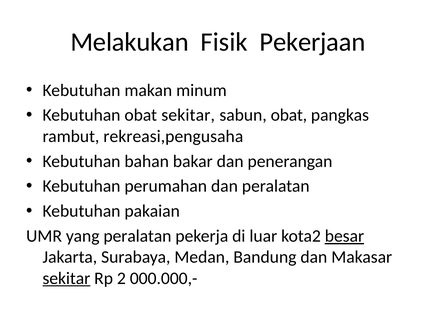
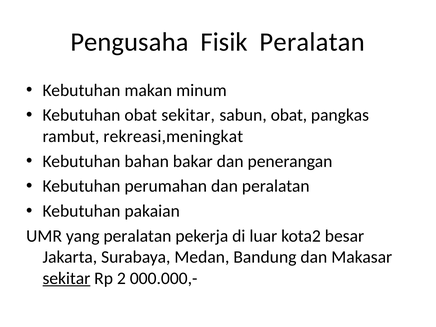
Melakukan: Melakukan -> Pengusaha (129, 42)
Fisik Pekerjaan: Pekerjaan -> Peralatan (312, 42)
rekreasi,pengusaha: rekreasi,pengusaha -> rekreasi,meningkat (173, 136)
besar underline: present -> none (344, 236)
